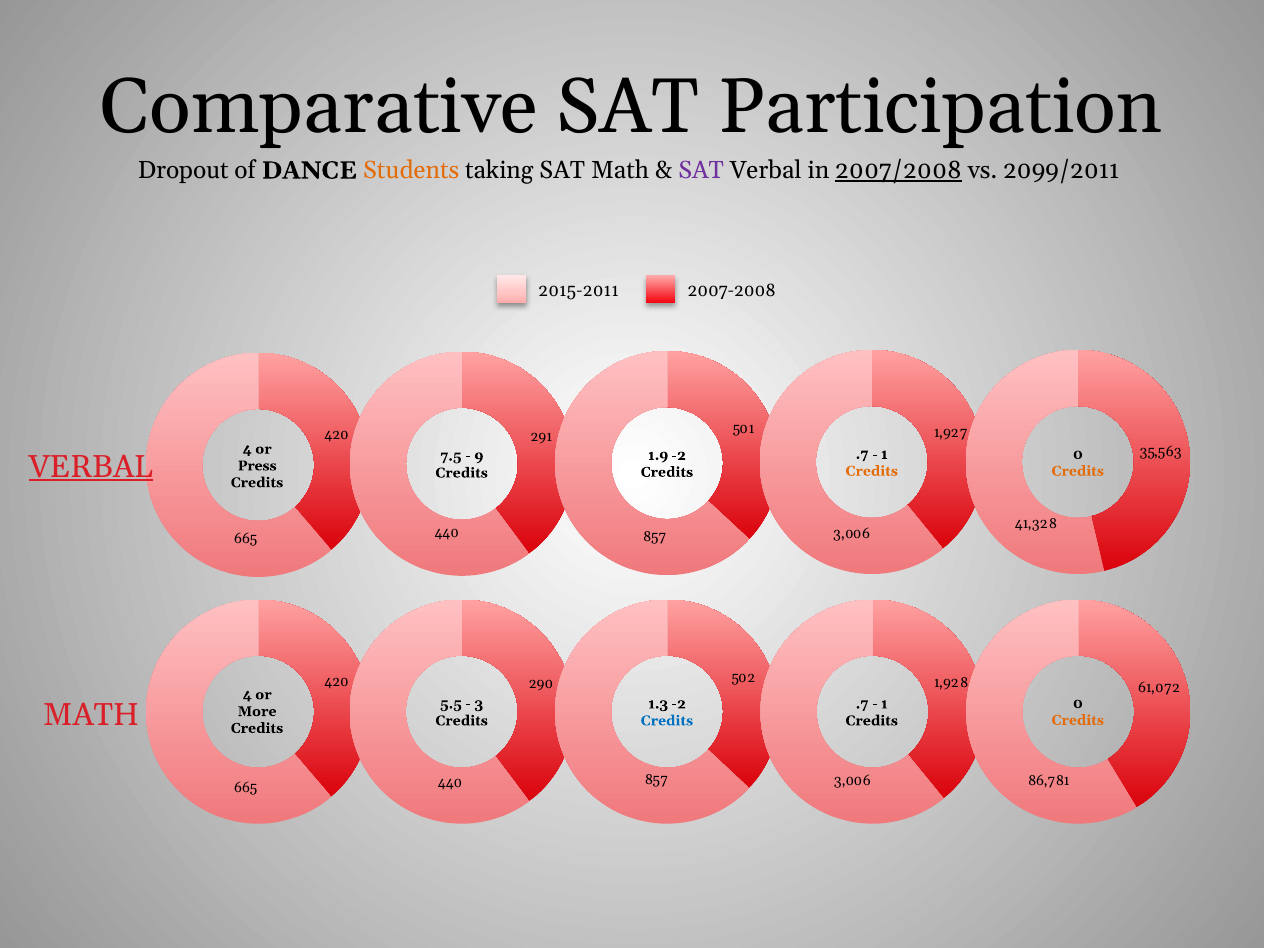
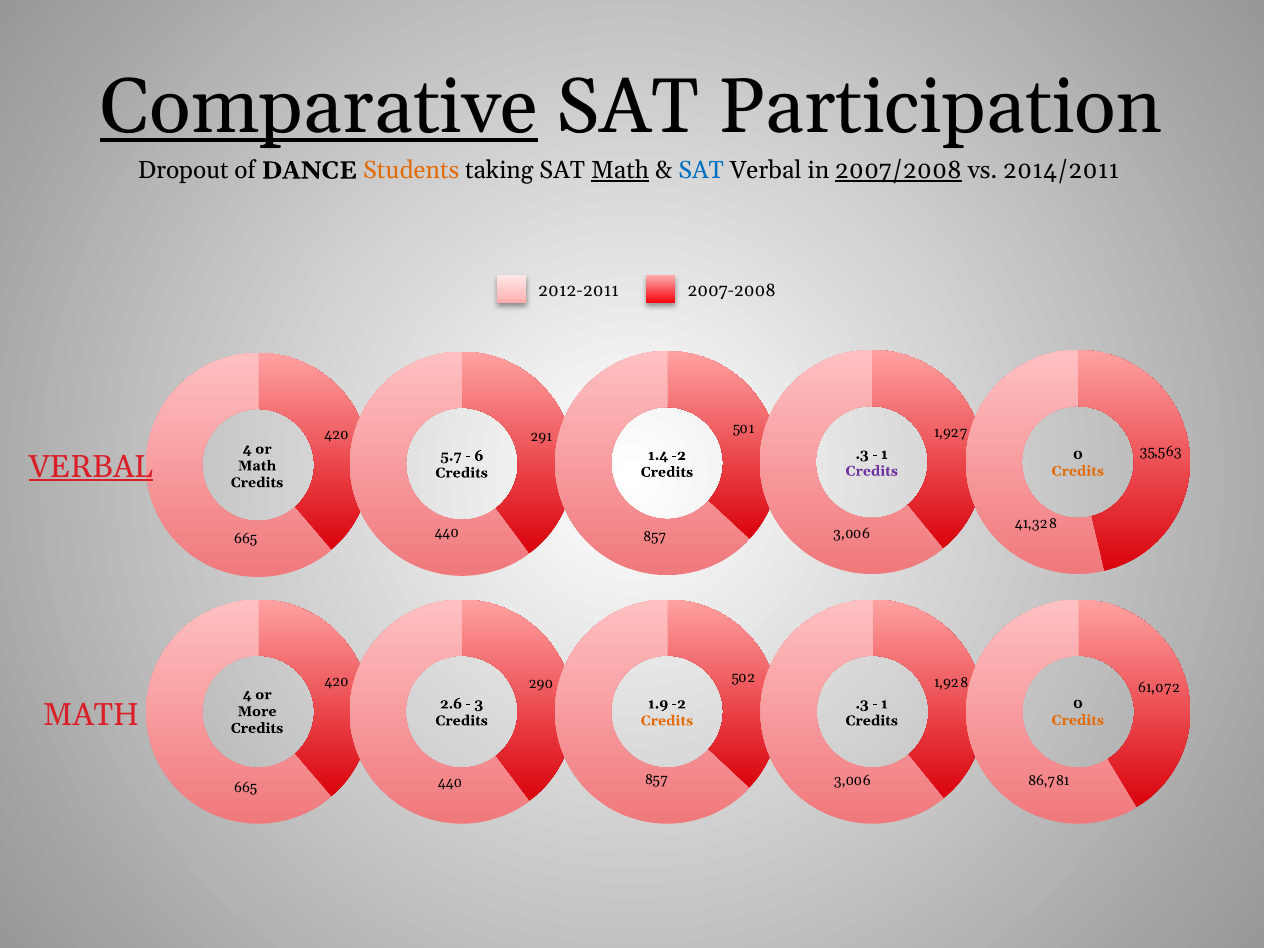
Comparative underline: none -> present (319, 107)
Math underline: none -> present (620, 170)
SAT colour: purple -> blue (701, 170)
2099/2011: 2099/2011 -> 2014/2011 (1061, 170)
2015-2011: 2015-2011 -> 2012-2011 (579, 290)
.7: .7 -> .3 (862, 454)
1.9: 1.9 -> 1.4 (658, 455)
7.5: 7.5 -> 5.7 (451, 456)
9: 9 -> 6 (479, 456)
Press: Press -> Math (257, 466)
Credits colour: orange -> purple (872, 471)
5.5: 5.5 -> 2.6 (451, 704)
1.3: 1.3 -> 1.9 (658, 704)
.7: .7 -> .3 (862, 704)
Credits colour: blue -> orange (667, 721)
